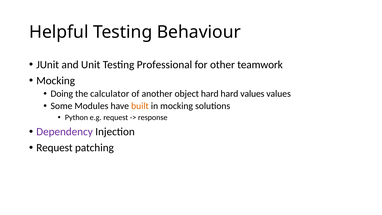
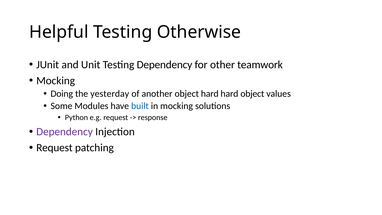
Behaviour: Behaviour -> Otherwise (199, 32)
Testing Professional: Professional -> Dependency (165, 65)
calculator: calculator -> yesterday (110, 94)
hard values: values -> object (252, 94)
built colour: orange -> blue (140, 106)
